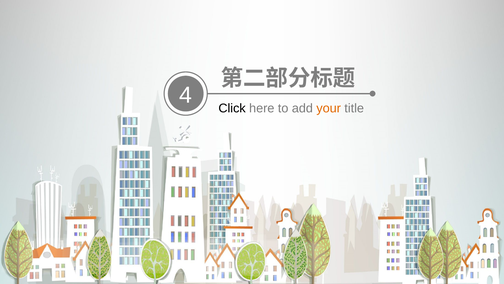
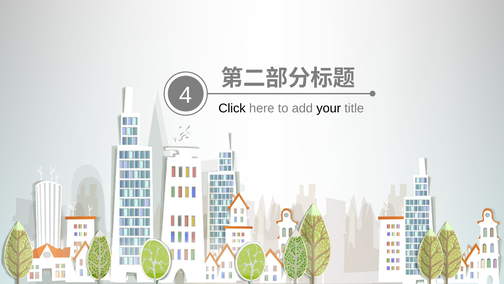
your colour: orange -> black (329, 108)
